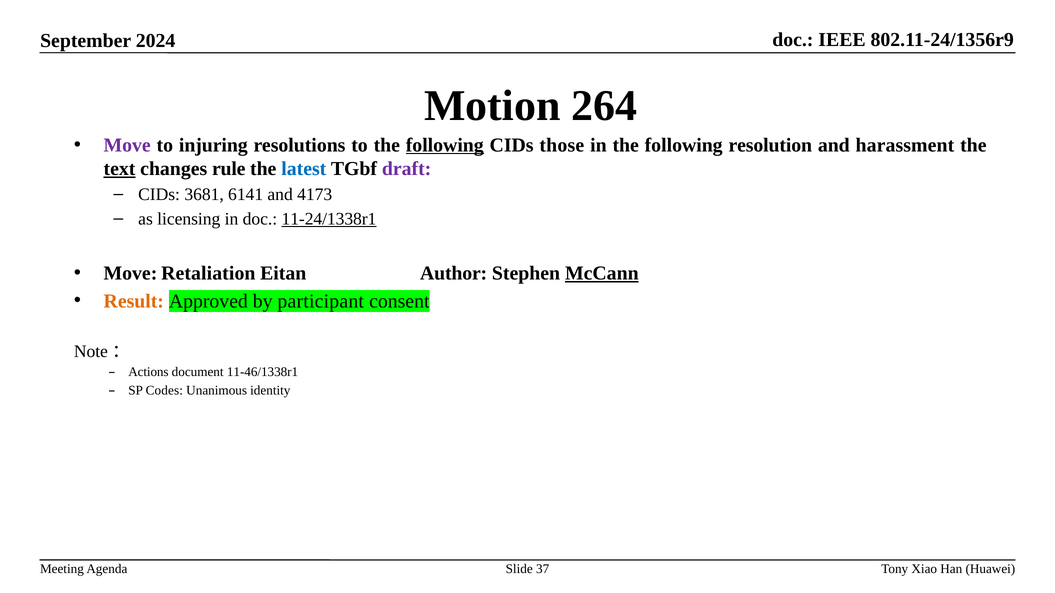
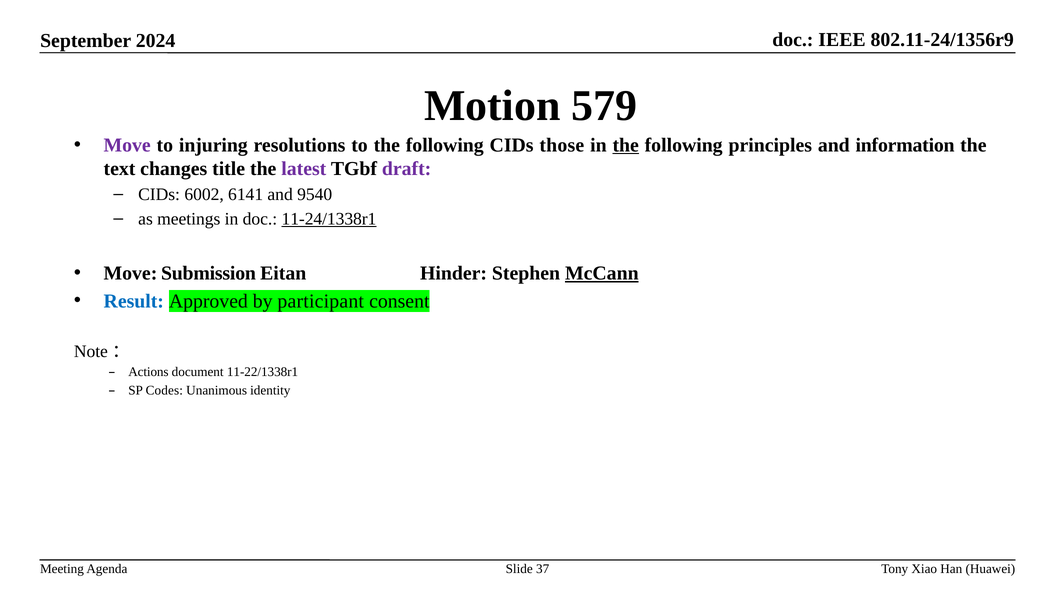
264: 264 -> 579 (604, 106)
following underline: present -> none (445, 145)
the underline: none -> present (626, 145)
resolution: resolution -> principles (770, 145)
harassment: harassment -> information (905, 145)
text underline: present -> none (119, 169)
rule: rule -> title (229, 169)
latest colour: blue -> purple (304, 169)
3681: 3681 -> 6002 (204, 195)
4173: 4173 -> 9540 (315, 195)
licensing: licensing -> meetings (189, 219)
Retaliation: Retaliation -> Submission (208, 274)
Author: Author -> Hinder (454, 274)
Result colour: orange -> blue (134, 301)
11-46/1338r1: 11-46/1338r1 -> 11-22/1338r1 (263, 372)
